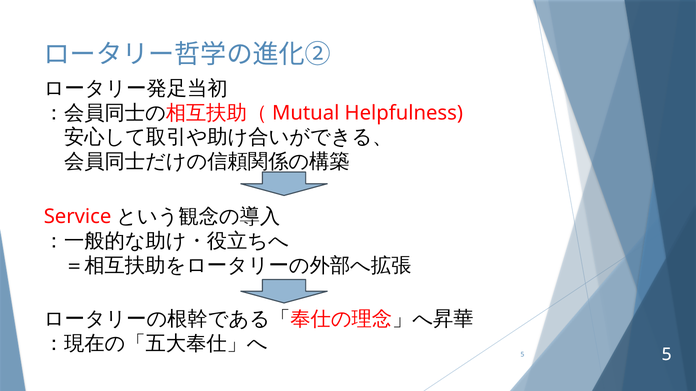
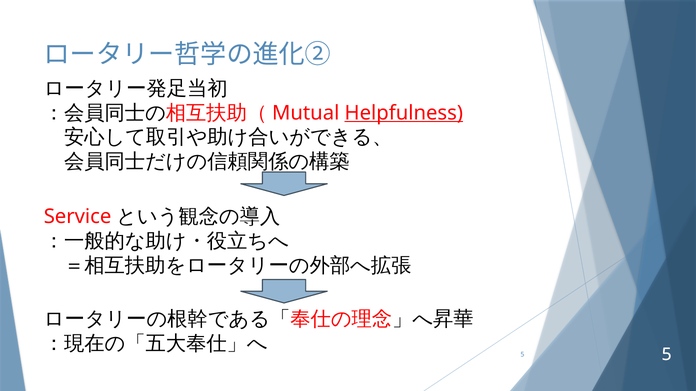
Helpfulness underline: none -> present (404, 113)
